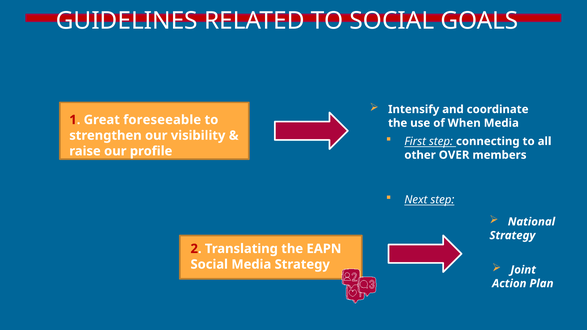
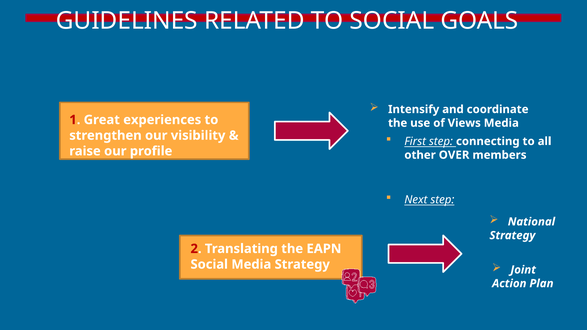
foreseeable: foreseeable -> experiences (162, 120)
When: When -> Views (464, 123)
